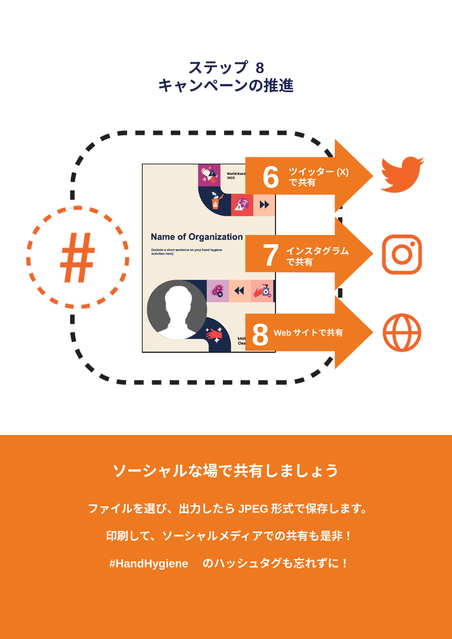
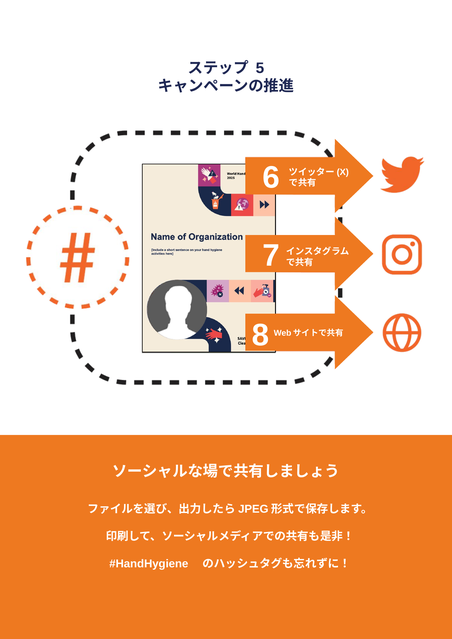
8: 8 -> 5 (260, 68)
